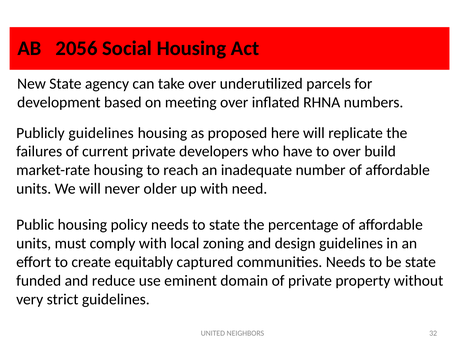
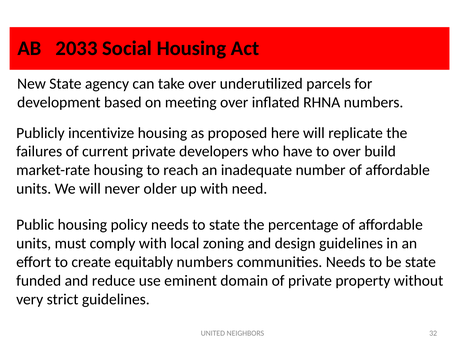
2056: 2056 -> 2033 (77, 48)
Publicly guidelines: guidelines -> incentivize (101, 133)
equitably captured: captured -> numbers (205, 262)
